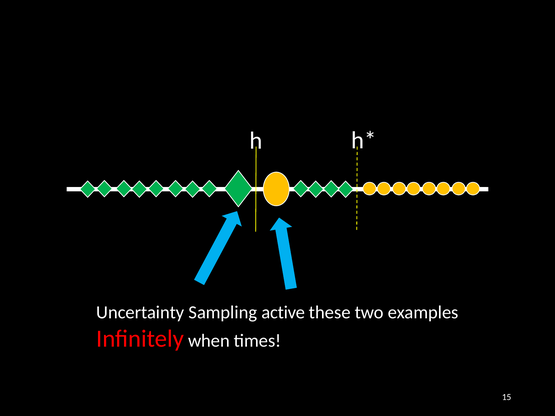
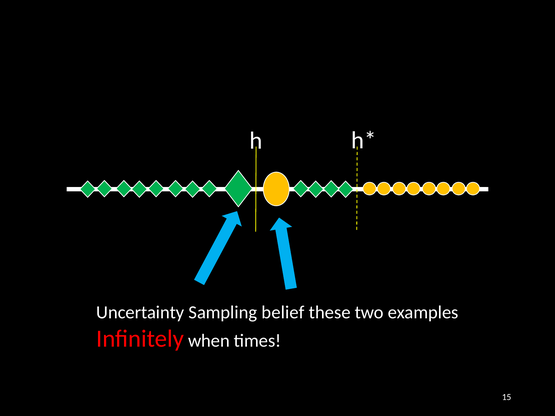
active: active -> belief (283, 312)
